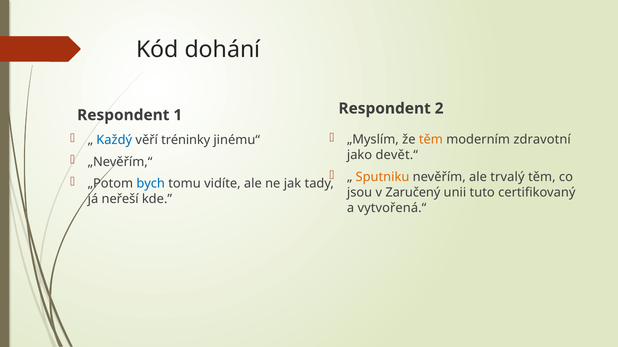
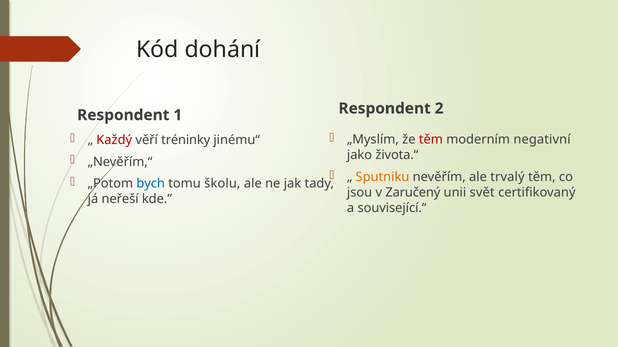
těm colour: orange -> red (431, 140)
zdravotní: zdravotní -> negativní (542, 140)
Každý colour: blue -> red (114, 140)
devět.“: devět.“ -> života.“ (397, 155)
vidíte: vidíte -> školu (222, 184)
tuto: tuto -> svět (482, 193)
vytvořená.“: vytvořená.“ -> související.“ (392, 208)
